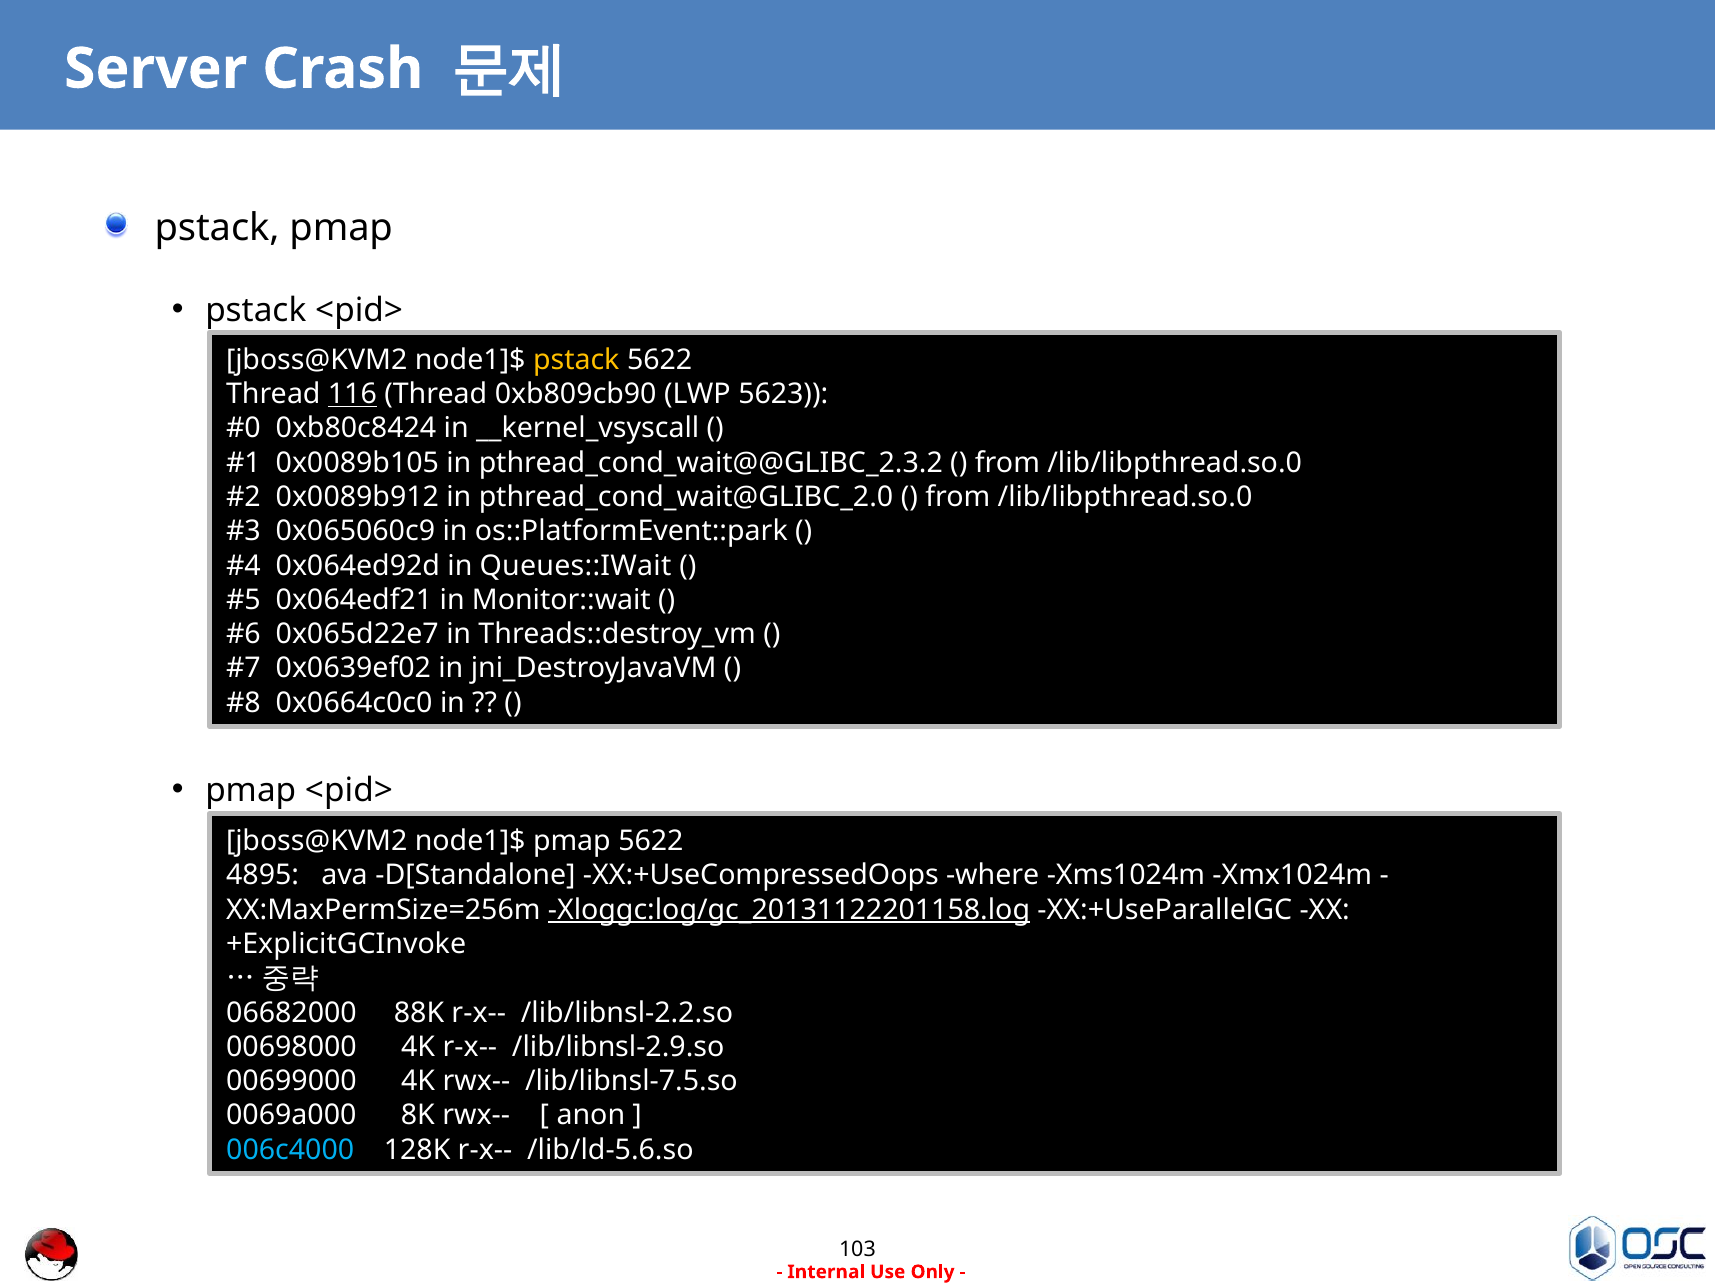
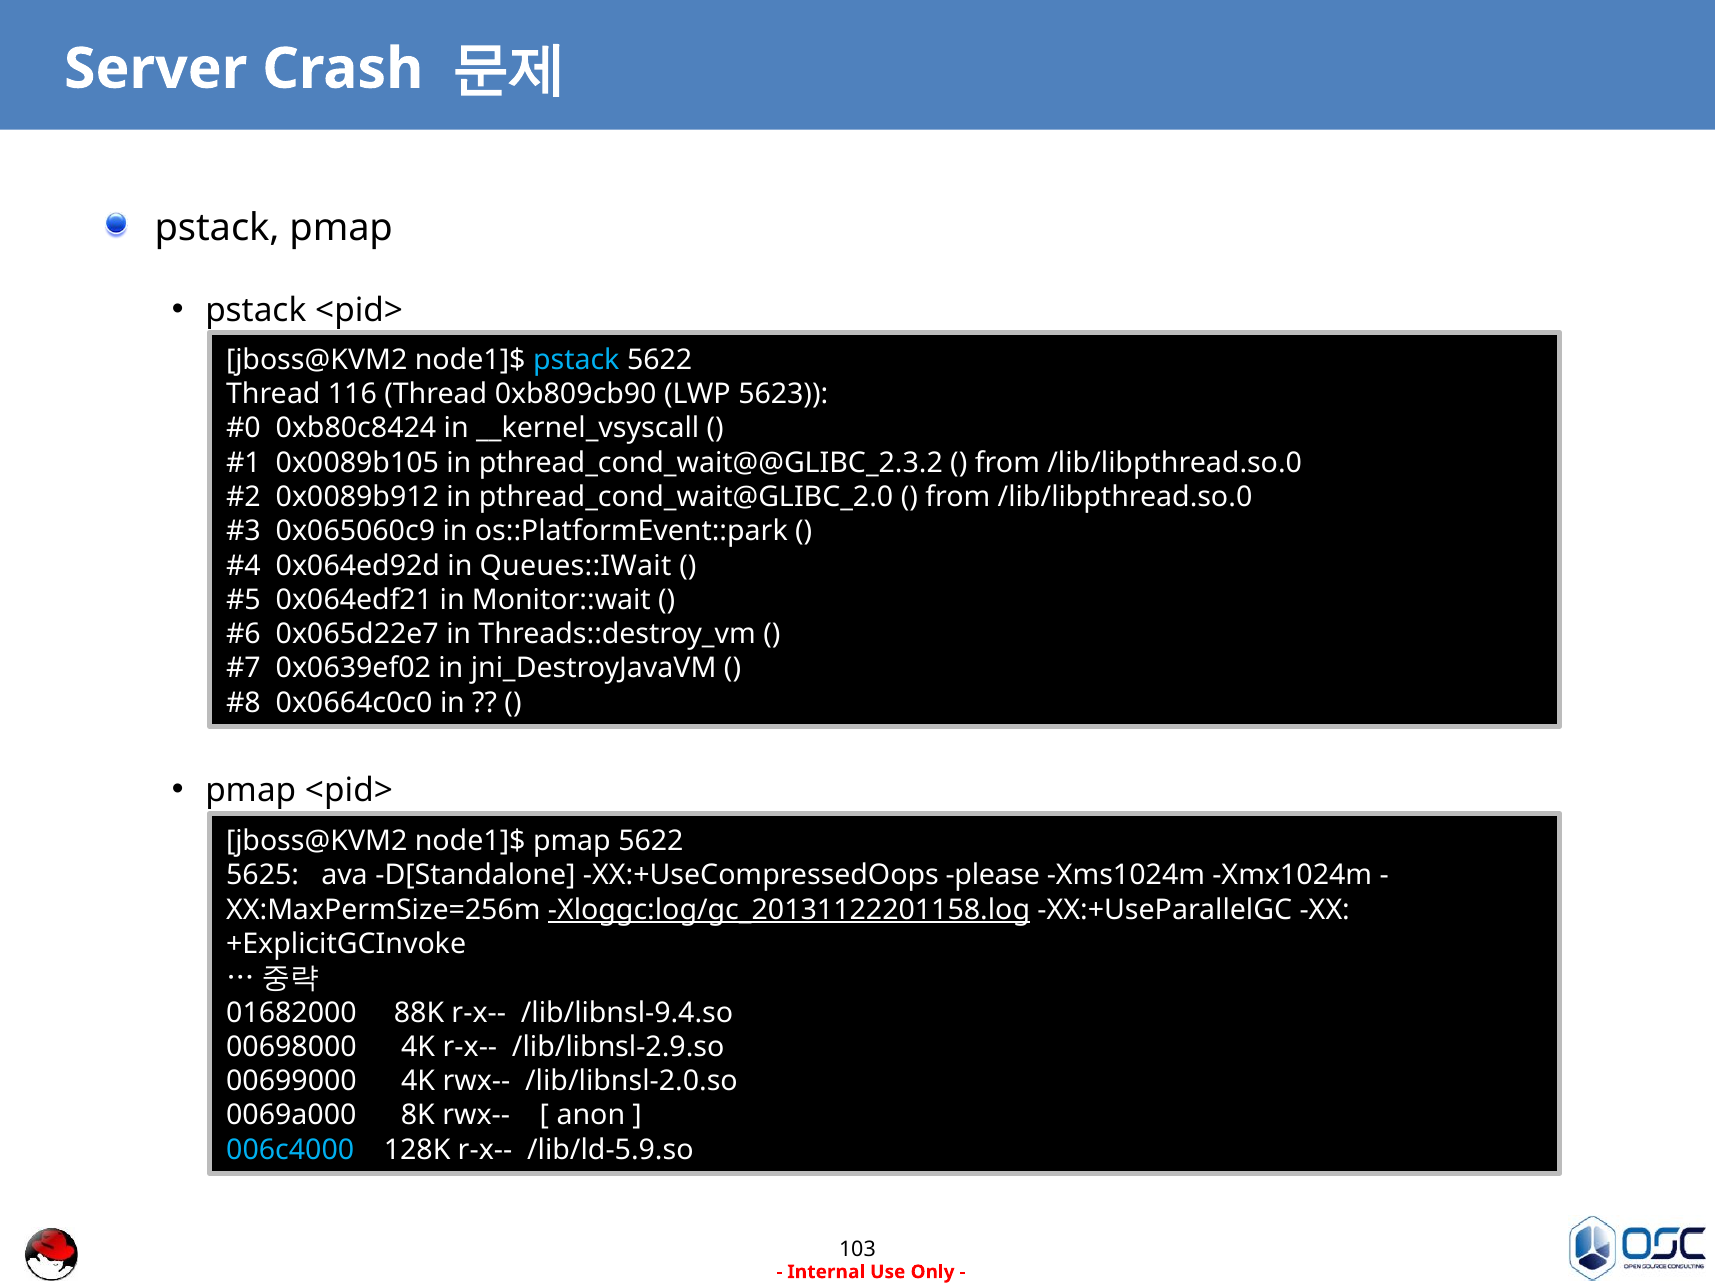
pstack colour: yellow -> light blue (576, 360)
116 underline: present -> none (352, 394)
4895: 4895 -> 5625 (263, 876)
where: where -> please (993, 876)
06682000: 06682000 -> 01682000 (291, 1013)
/lib/libnsl-2.2.so: /lib/libnsl-2.2.so -> /lib/libnsl-9.4.so (627, 1013)
/lib/libnsl-7.5.so: /lib/libnsl-7.5.so -> /lib/libnsl-2.0.so (631, 1081)
/lib/ld-5.6.so: /lib/ld-5.6.so -> /lib/ld-5.9.so (610, 1150)
